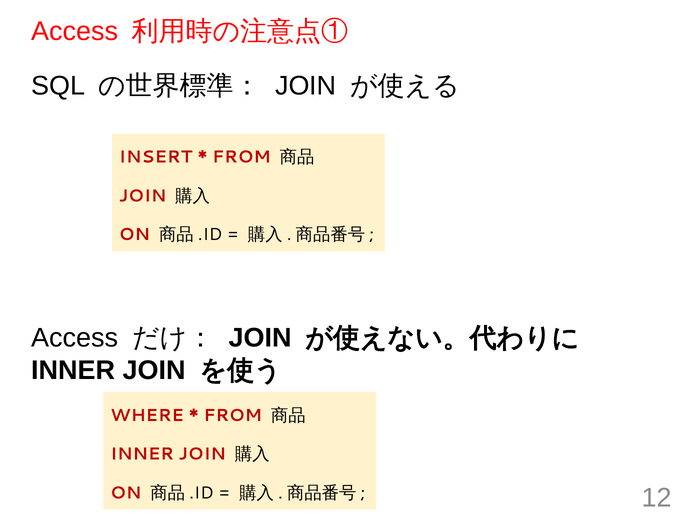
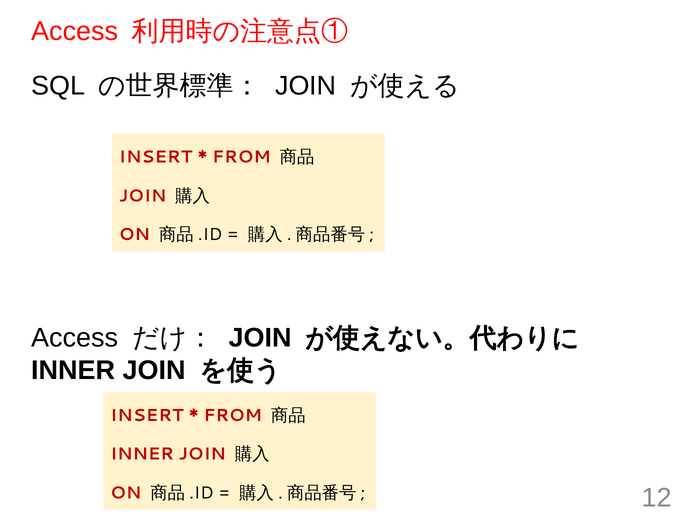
WHERE: WHERE -> INSERT (147, 416)
